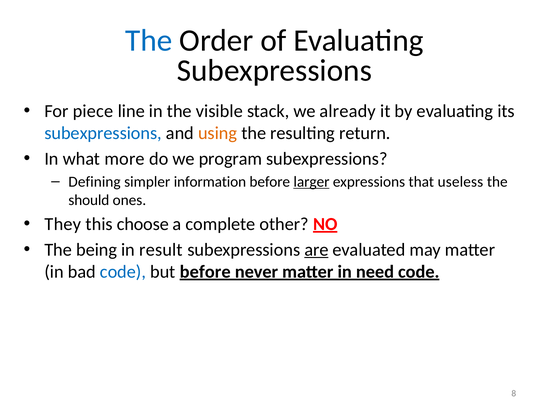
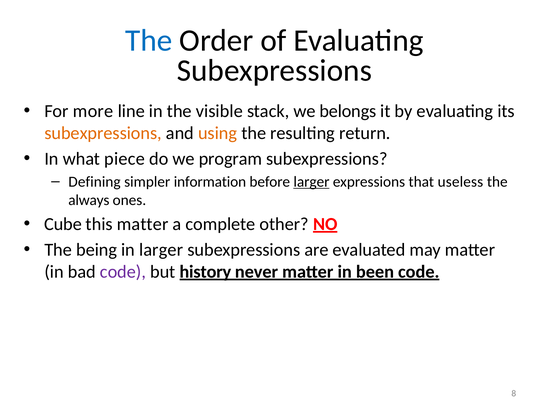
piece: piece -> more (93, 111)
already: already -> belongs (348, 111)
subexpressions colour: blue -> orange (103, 133)
more: more -> piece (125, 159)
should: should -> always (89, 200)
They: They -> Cube (63, 224)
this choose: choose -> matter (143, 224)
in result: result -> larger (161, 250)
are underline: present -> none (316, 250)
code colour: blue -> purple (123, 272)
but before: before -> history (205, 272)
need: need -> been (375, 272)
